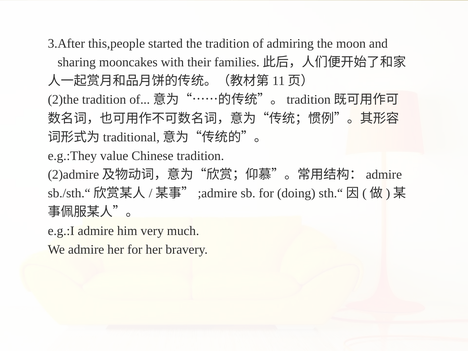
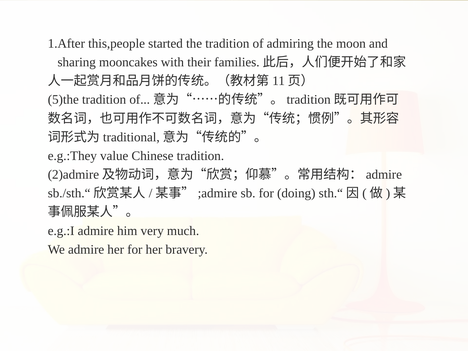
3.After: 3.After -> 1.After (66, 44)
2)the: 2)the -> 5)the (63, 100)
